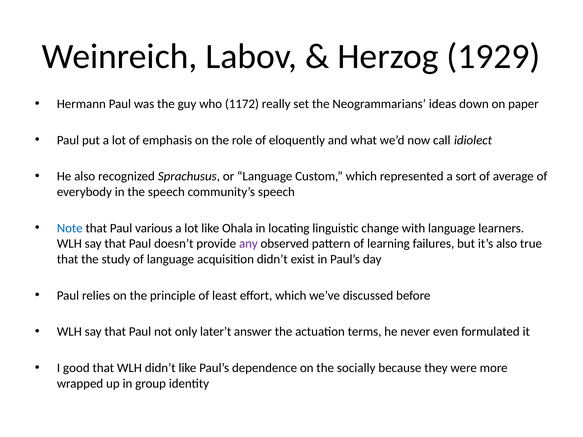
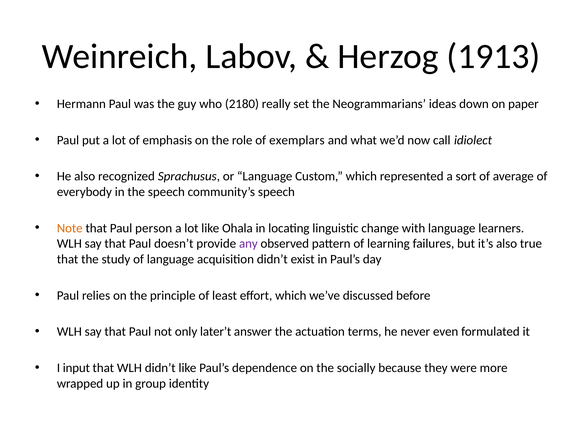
1929: 1929 -> 1913 (493, 56)
1172: 1172 -> 2180 (242, 104)
eloquently: eloquently -> exemplars (297, 140)
Note colour: blue -> orange (70, 228)
various: various -> person (154, 228)
good: good -> input (76, 368)
